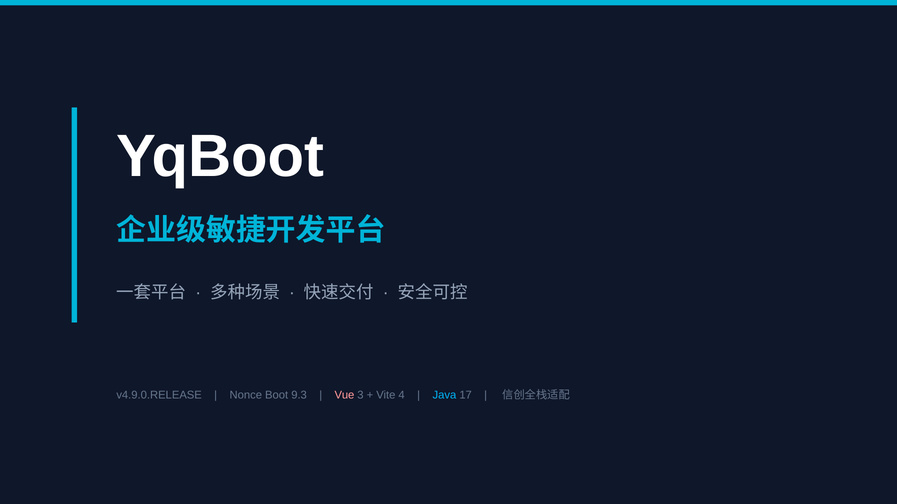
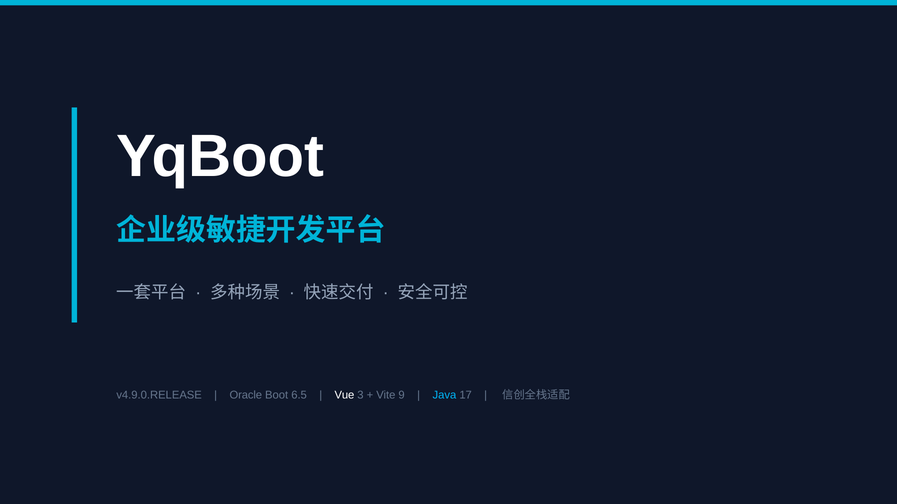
Nonce: Nonce -> Oracle (246, 395)
9.3: 9.3 -> 6.5 (299, 395)
Vue colour: pink -> white (344, 395)
4: 4 -> 9 (402, 395)
